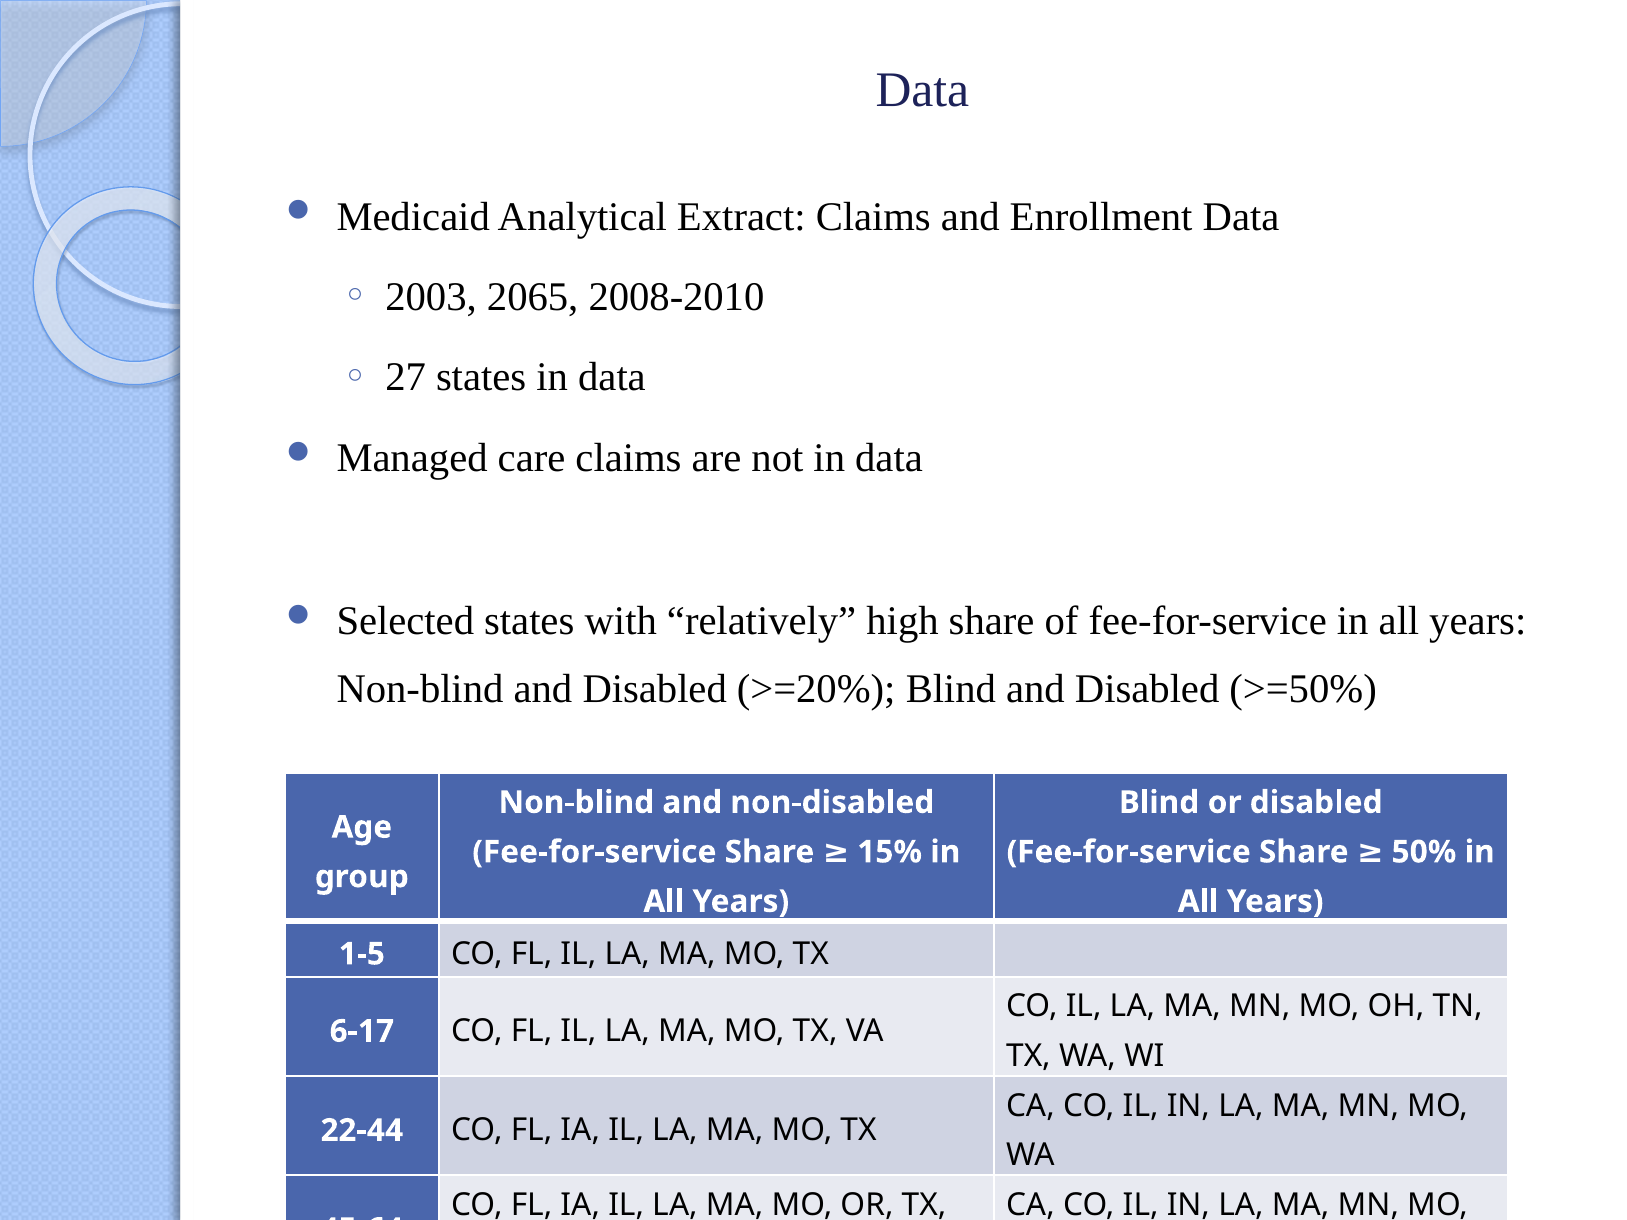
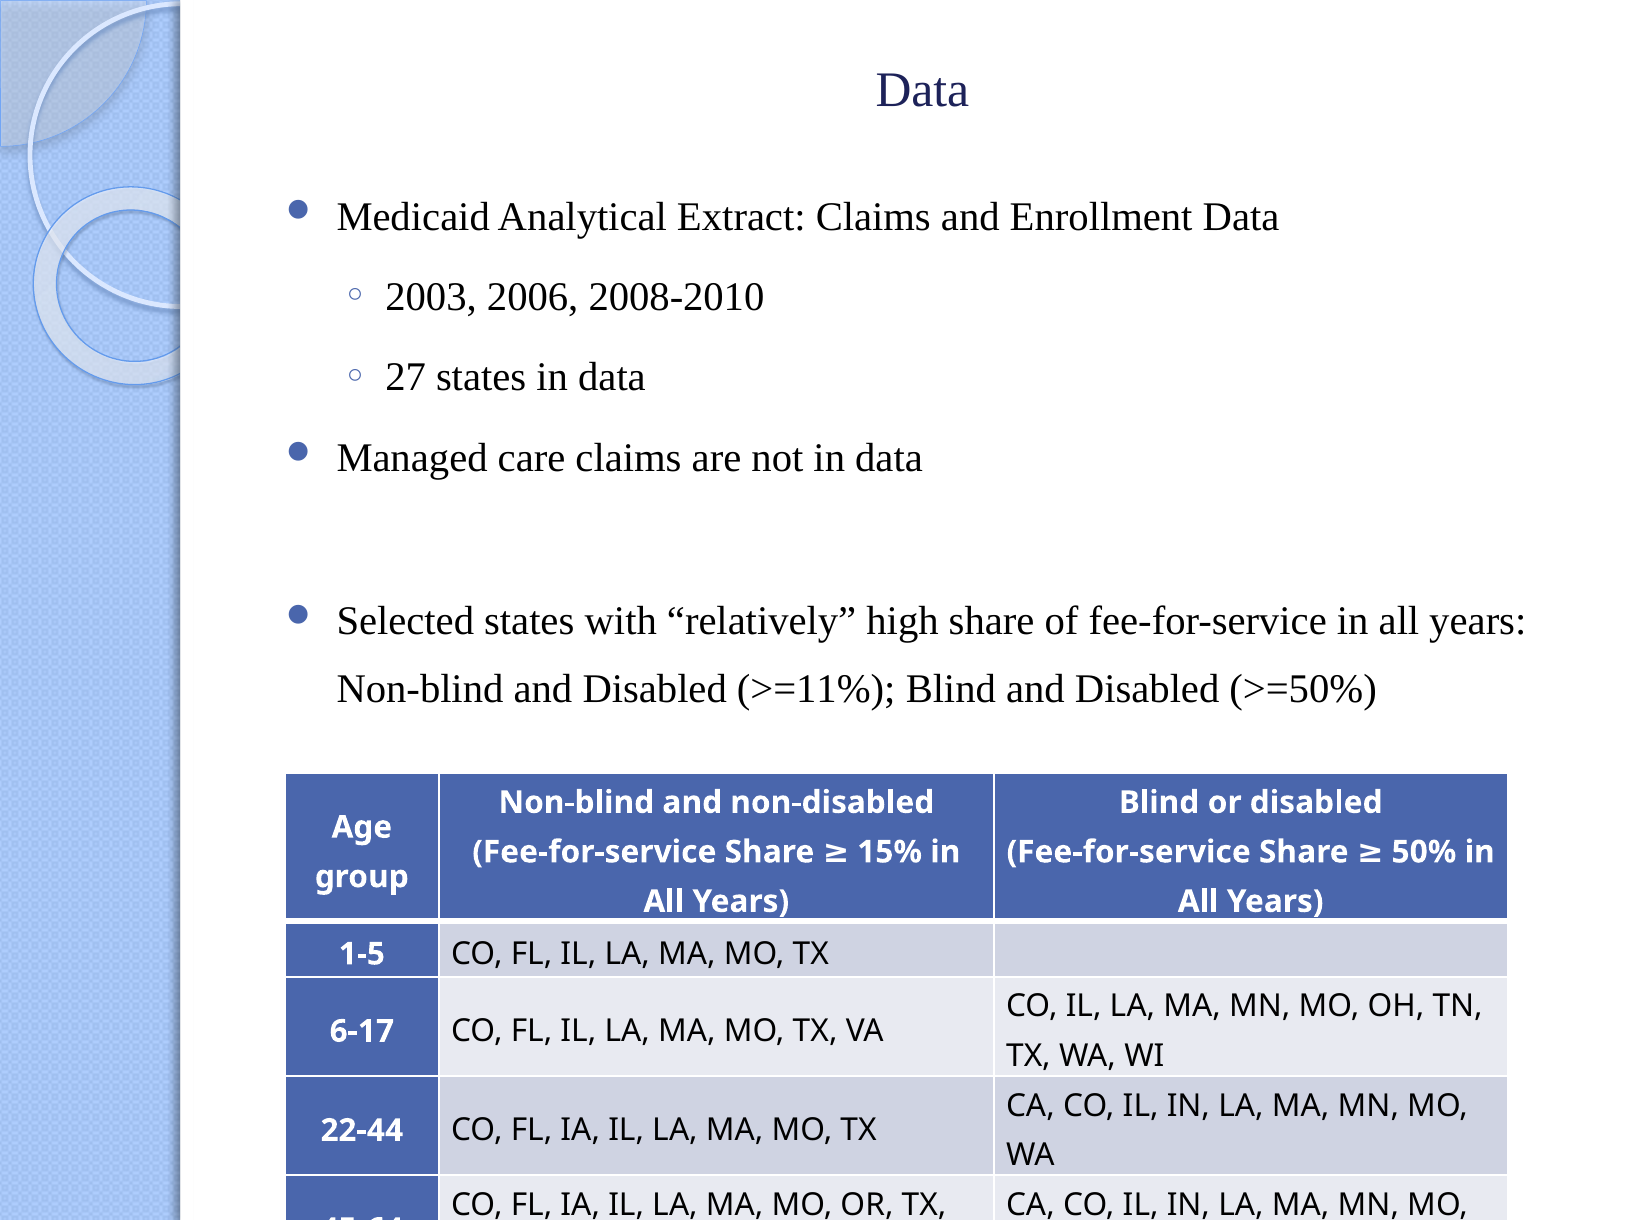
2065: 2065 -> 2006 (533, 297)
>=20%: >=20% -> >=11% (816, 689)
